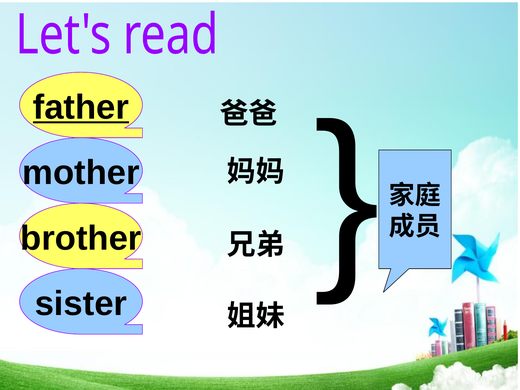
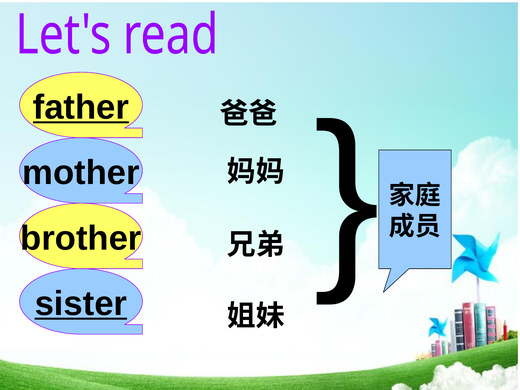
sister underline: none -> present (81, 304)
